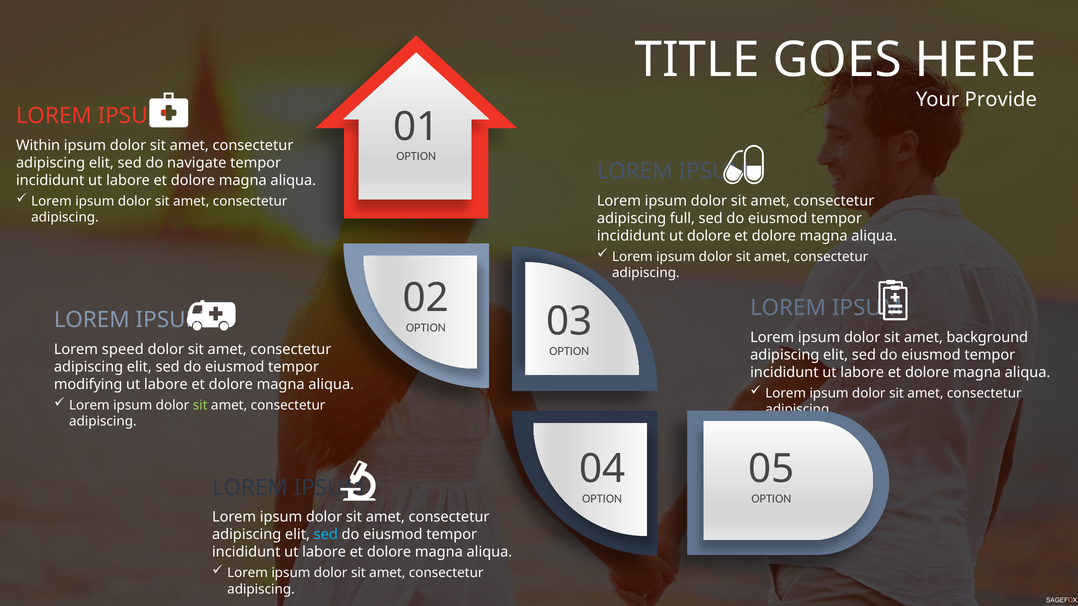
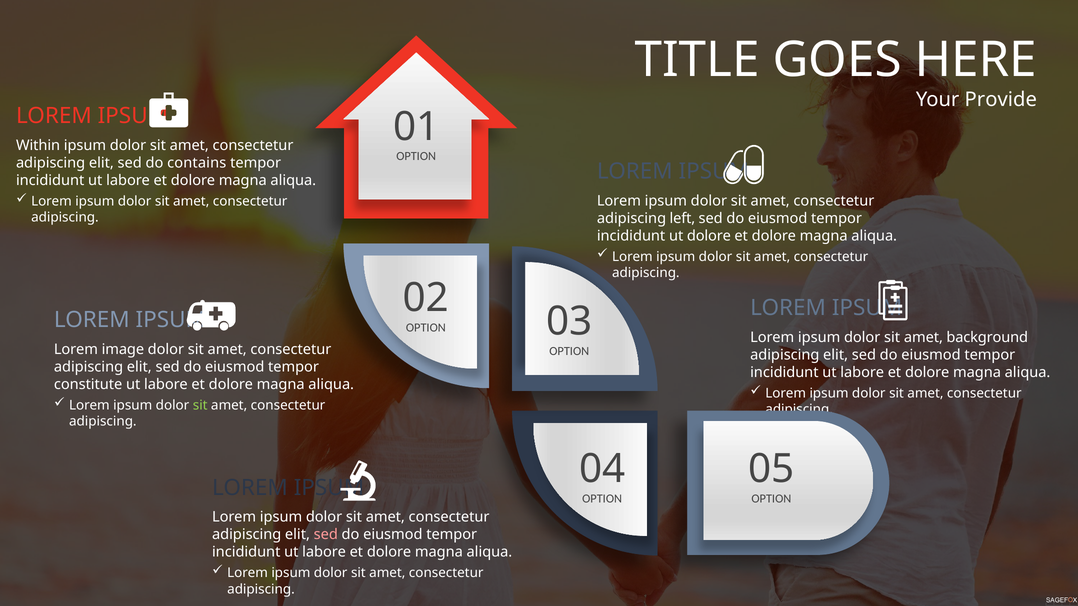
navigate: navigate -> contains (197, 163)
full: full -> left (682, 218)
speed: speed -> image (123, 350)
modifying: modifying -> constitute (88, 385)
sed colour: light blue -> pink (326, 535)
